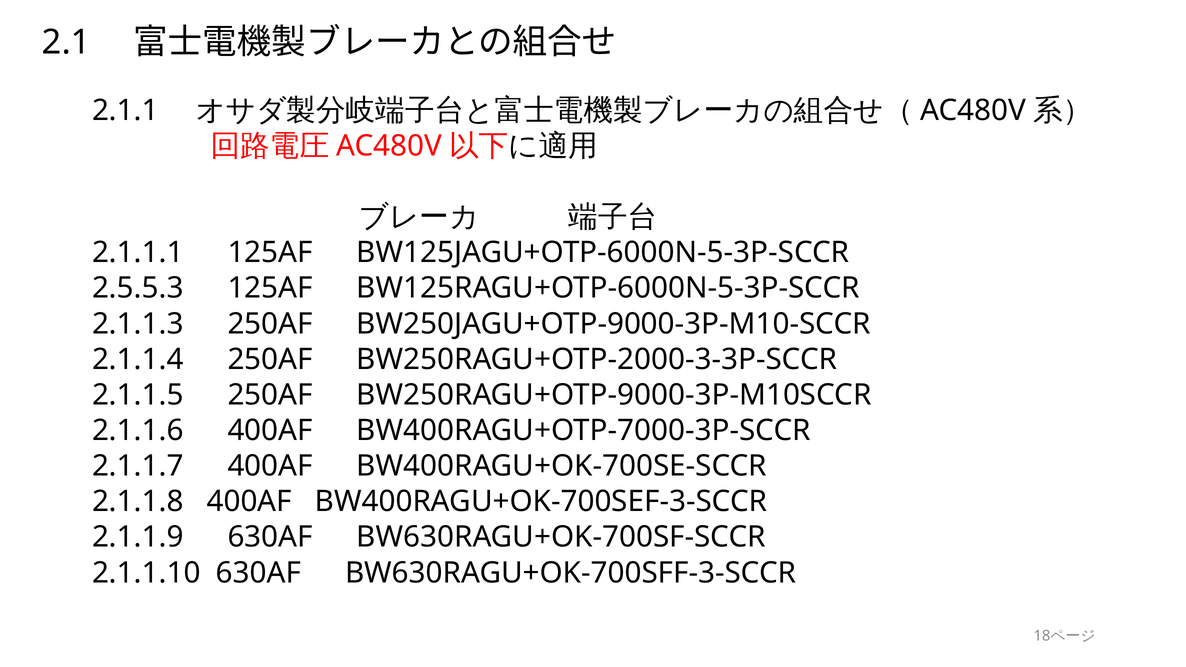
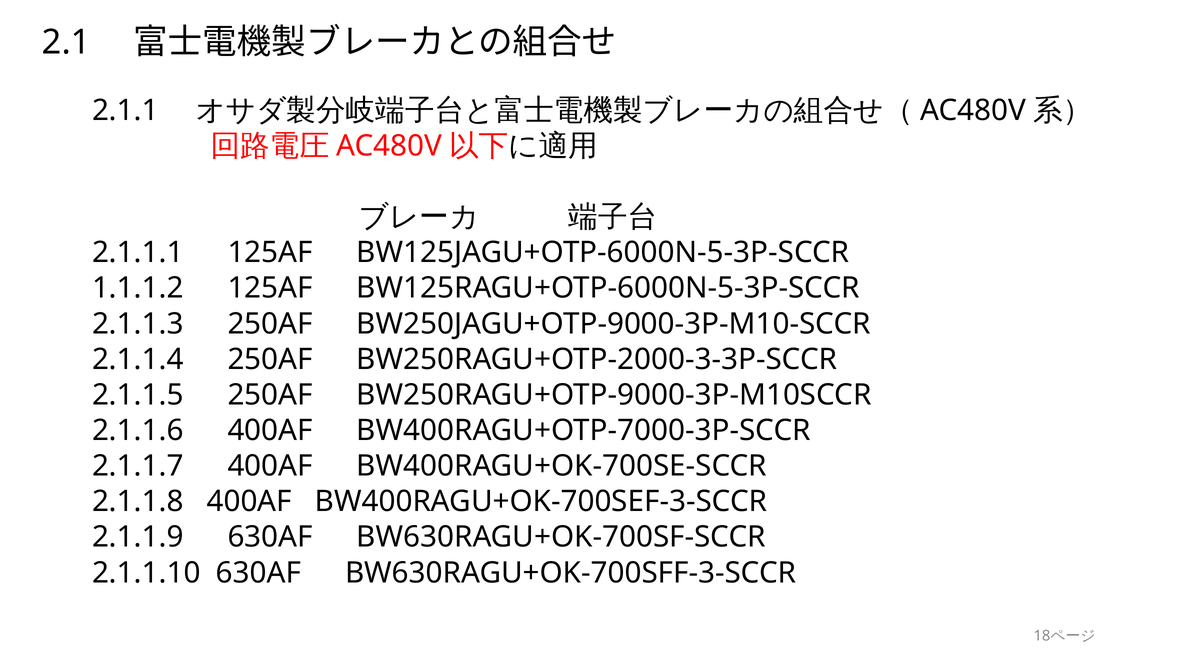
2.5.5.3: 2.5.5.3 -> 1.1.1.2 (138, 288)
